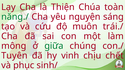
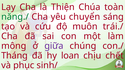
nguyện: nguyện -> chuyển (85, 17)
giữa colour: green -> purple (54, 46)
Tuyên: Tuyên -> Tháng (14, 56)
vinh: vinh -> loan (70, 56)
